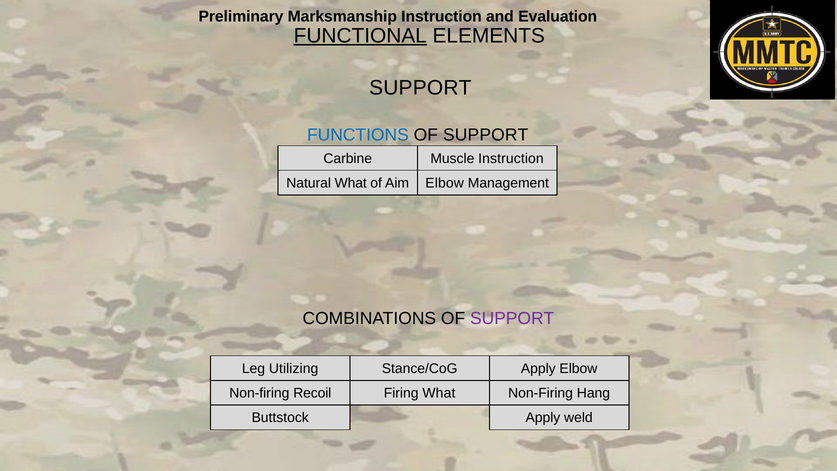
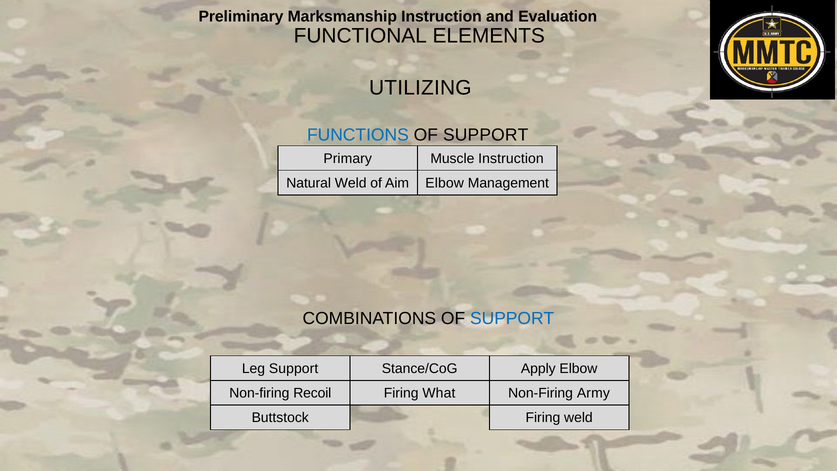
FUNCTIONAL underline: present -> none (360, 36)
SUPPORT: SUPPORT -> UTILIZING (420, 88)
Carbine: Carbine -> Primary (348, 158)
Natural What: What -> Weld (351, 183)
SUPPORT colour: purple -> blue (512, 318)
Leg Utilizing: Utilizing -> Support (294, 369)
Hang: Hang -> Army (593, 393)
Buttstock Apply: Apply -> Firing (543, 418)
